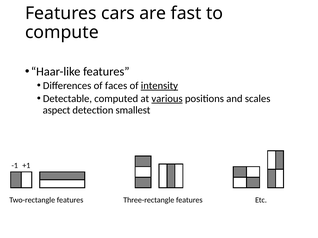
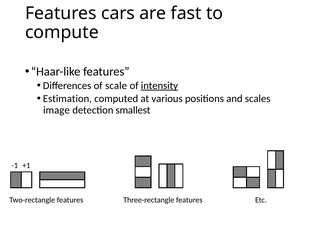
faces: faces -> scale (116, 86)
Detectable: Detectable -> Estimation (67, 99)
various underline: present -> none (167, 99)
aspect: aspect -> image (56, 110)
